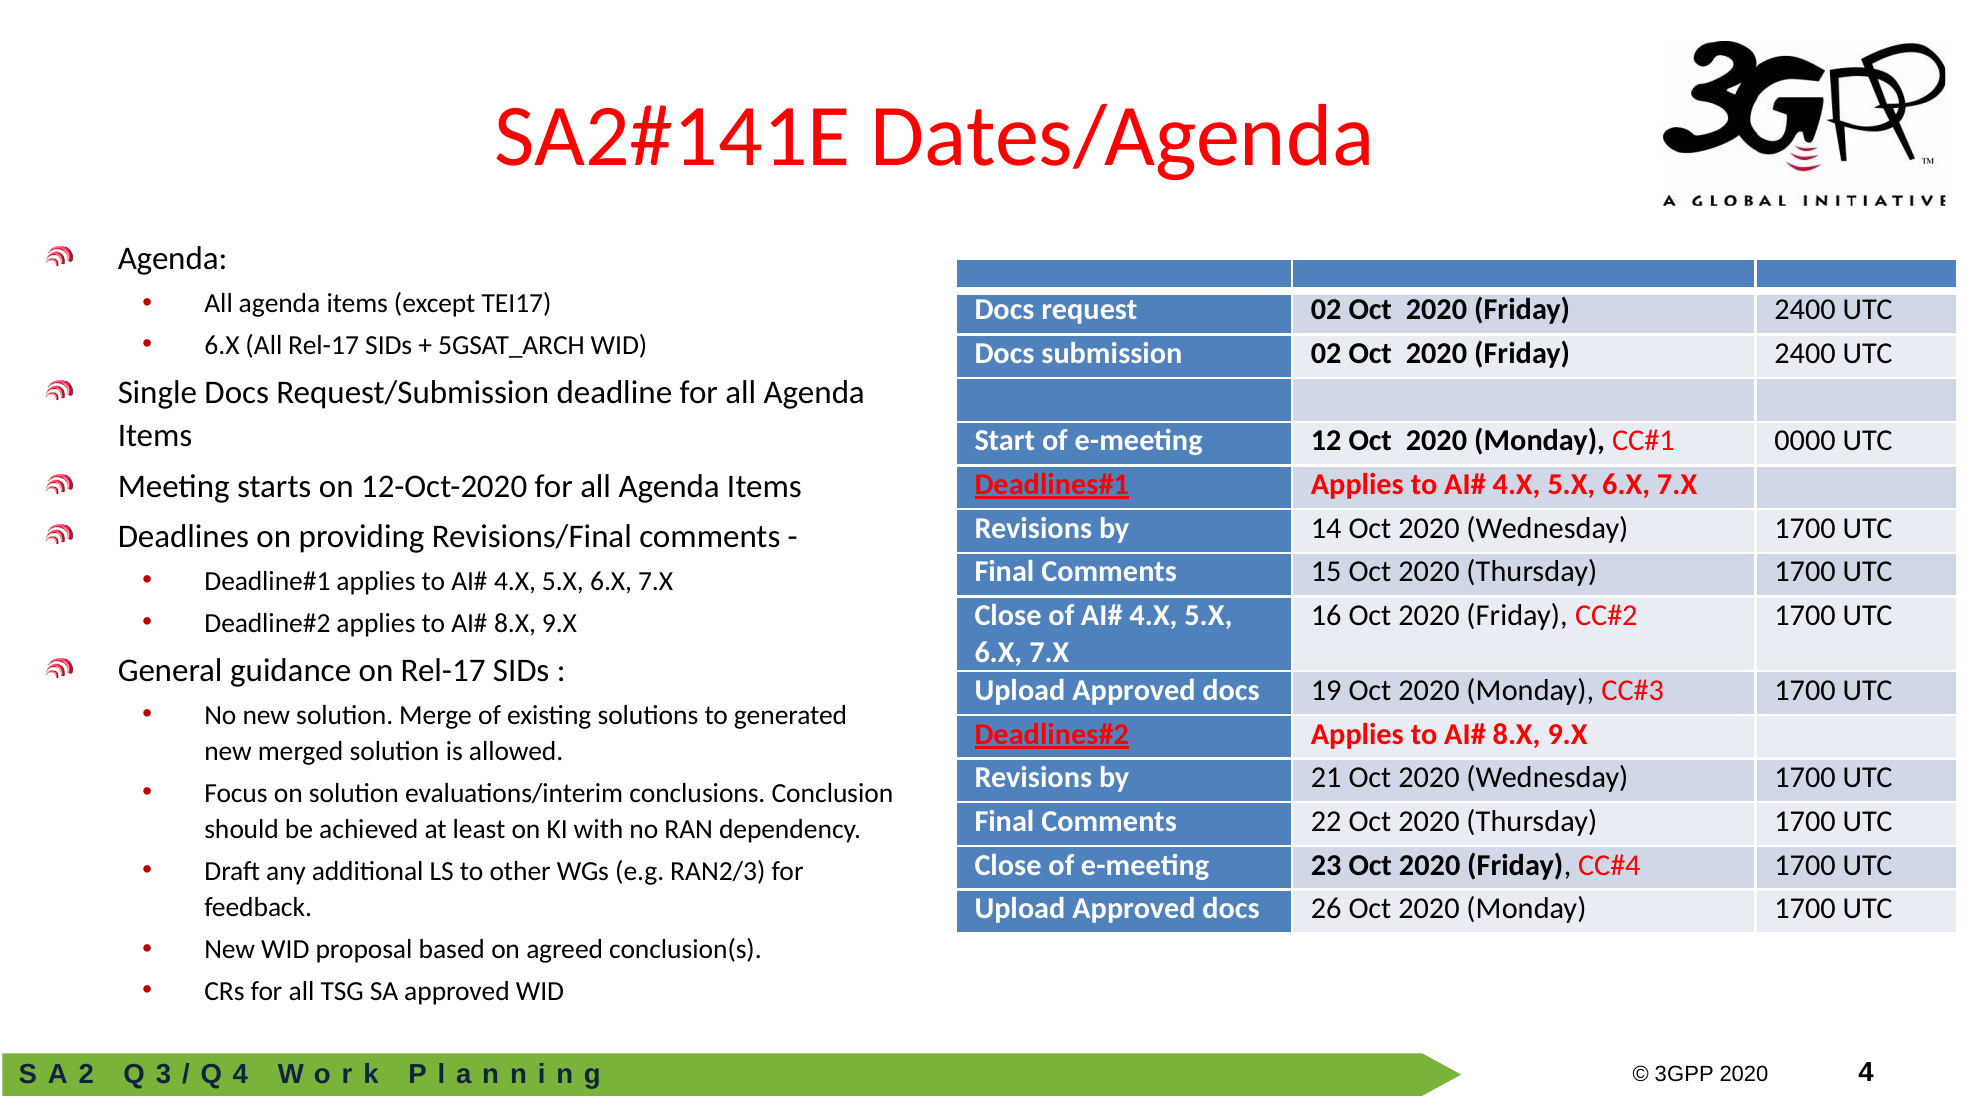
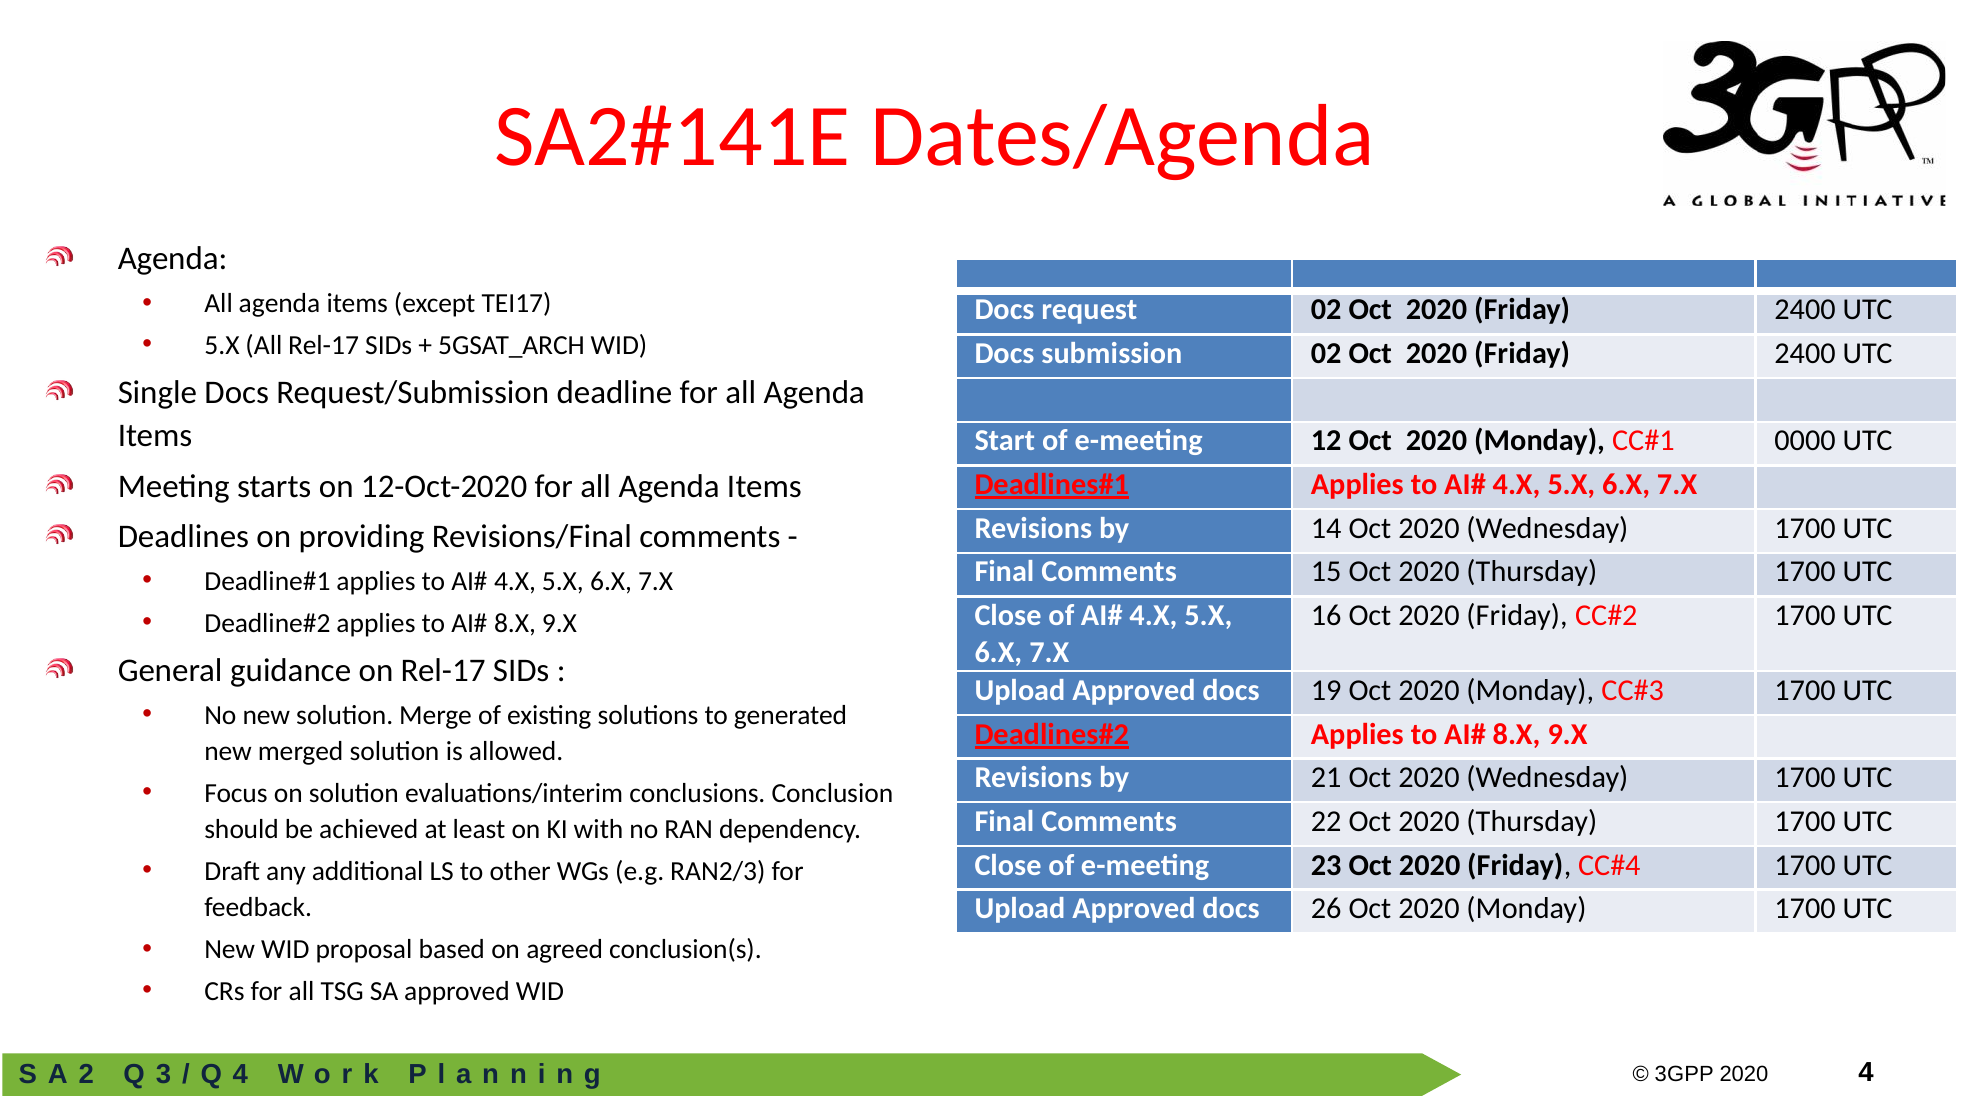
6.X: 6.X -> 5.X (222, 345)
